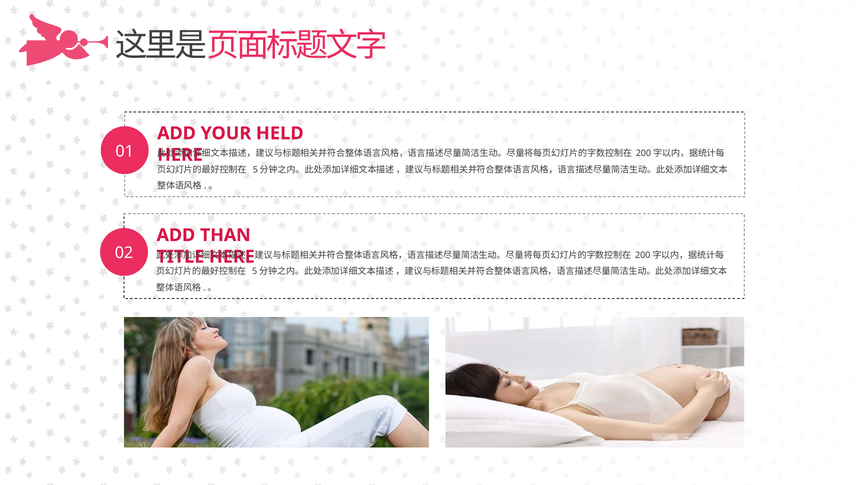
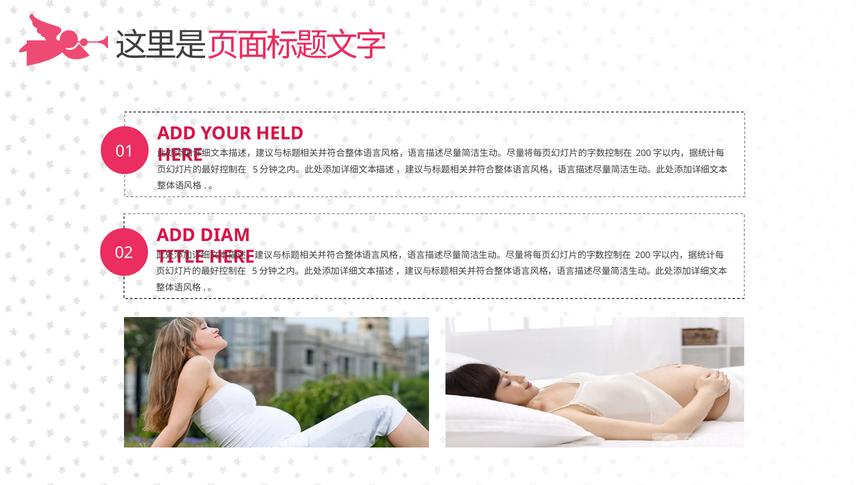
THAN: THAN -> DIAM (225, 235)
